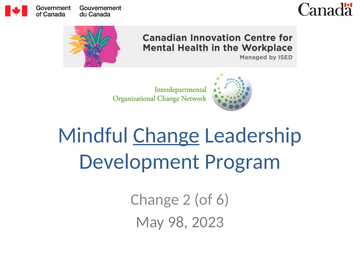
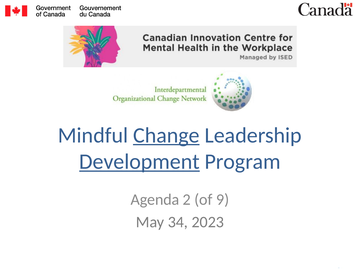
Development underline: none -> present (139, 162)
Change: Change -> Agenda (155, 200)
6: 6 -> 9 (223, 200)
98: 98 -> 34 (178, 222)
